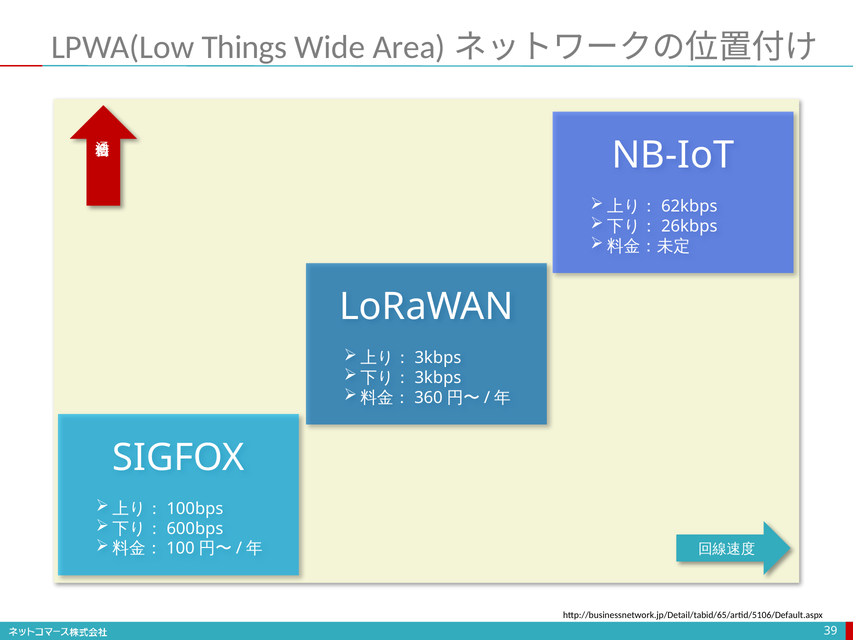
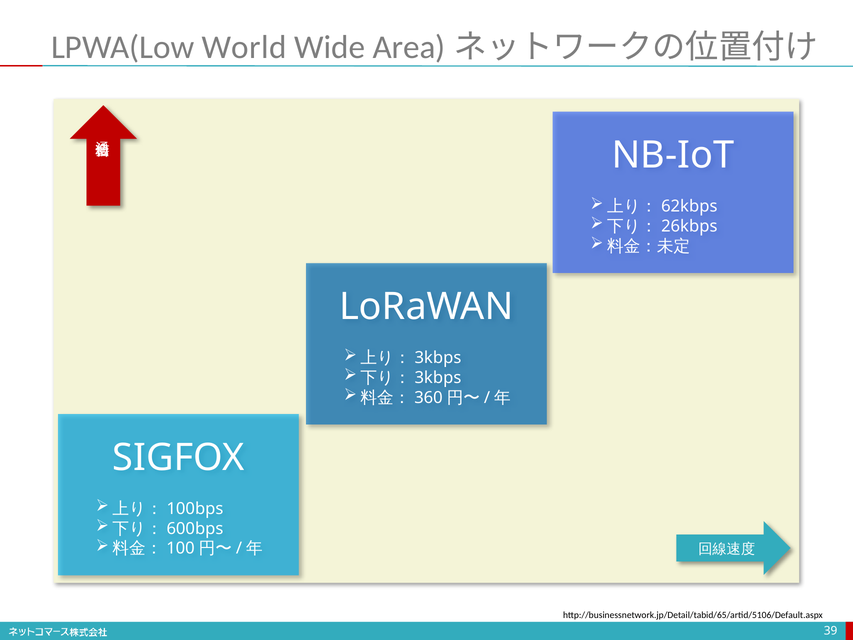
Things: Things -> World (244, 47)
